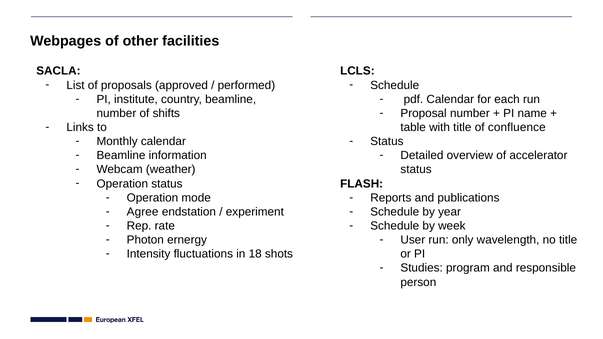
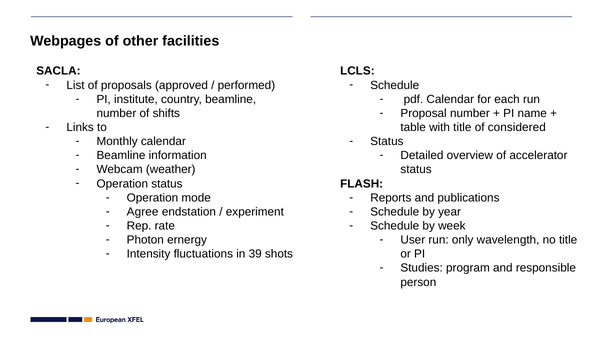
confluence: confluence -> considered (517, 127)
18: 18 -> 39 (255, 254)
